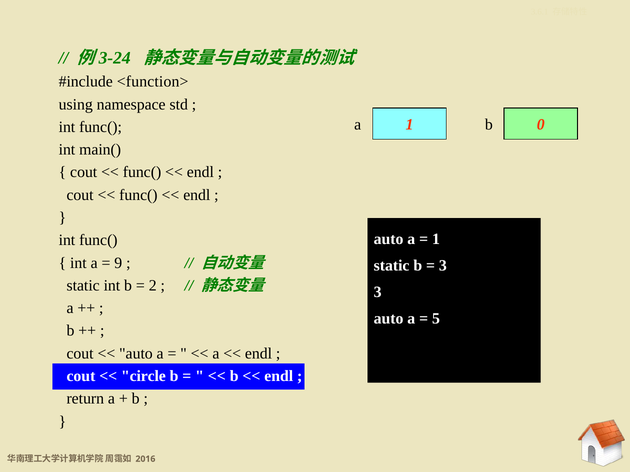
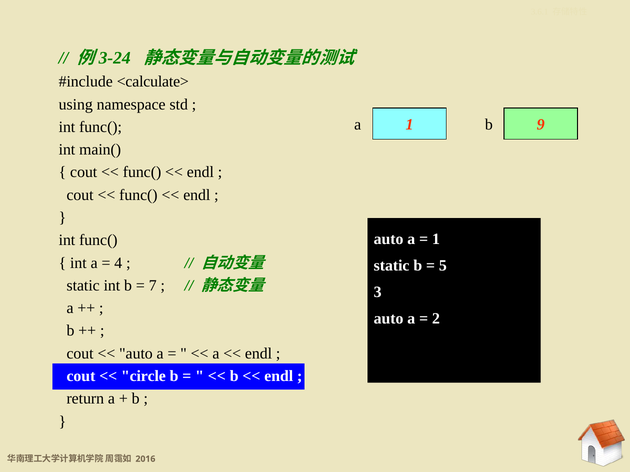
<function>: <function> -> <calculate> (153, 82)
0: 0 -> 9 (541, 125)
9: 9 -> 4 (118, 263)
3: 3 -> 5 (443, 266)
2: 2 -> 7 (153, 286)
5: 5 -> 2 (436, 319)
